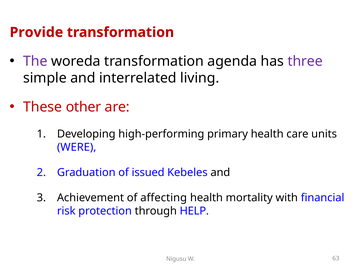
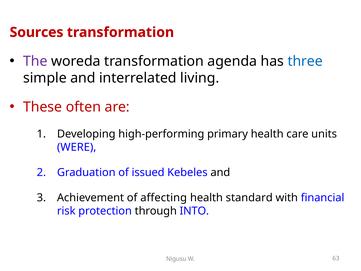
Provide: Provide -> Sources (37, 32)
three colour: purple -> blue (305, 61)
other: other -> often (83, 107)
mortality: mortality -> standard (249, 198)
HELP: HELP -> INTO (194, 211)
